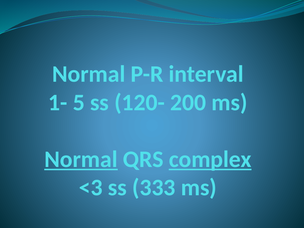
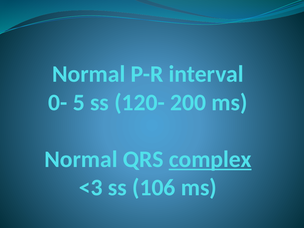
1-: 1- -> 0- (58, 103)
Normal underline: present -> none (81, 159)
333: 333 -> 106 (154, 188)
